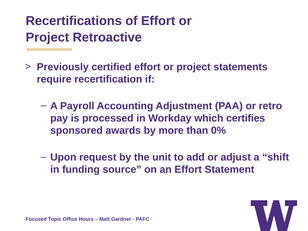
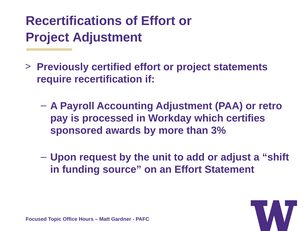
Project Retroactive: Retroactive -> Adjustment (107, 37)
0%: 0% -> 3% (218, 131)
